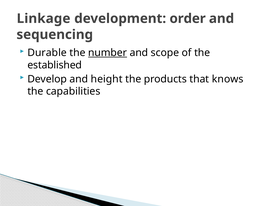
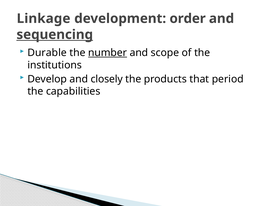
sequencing underline: none -> present (55, 35)
established: established -> institutions (55, 65)
height: height -> closely (107, 79)
knows: knows -> period (228, 79)
